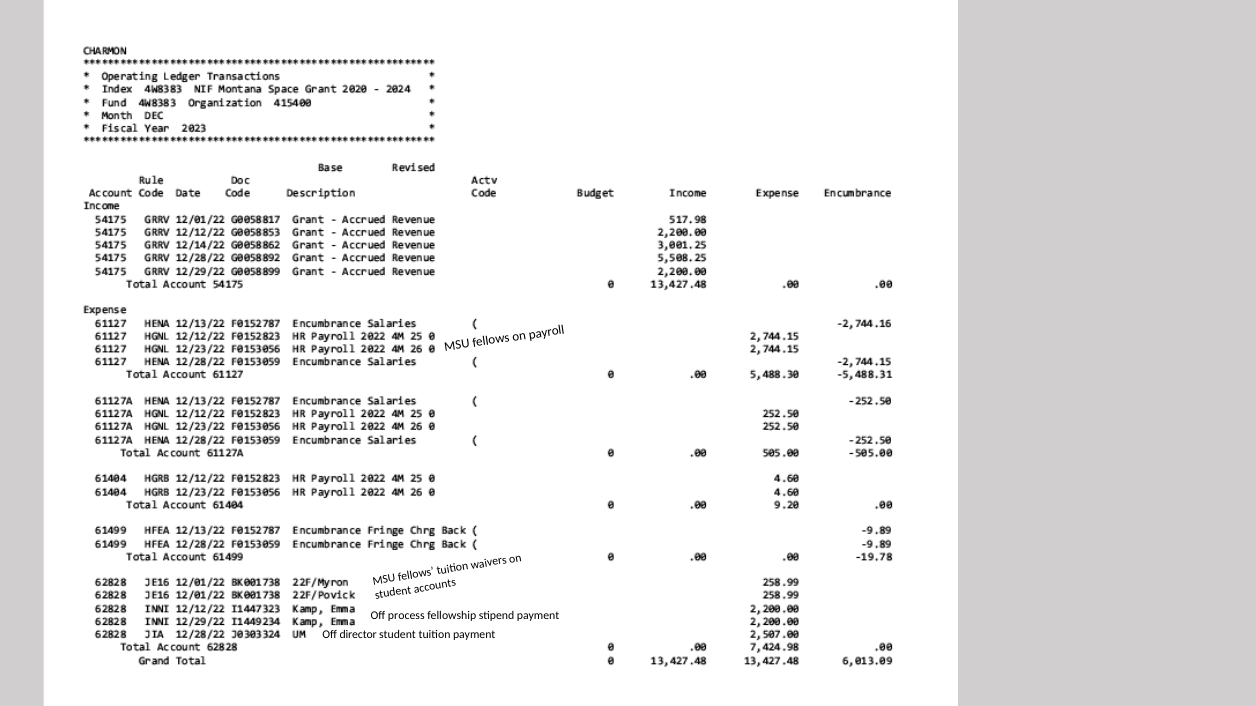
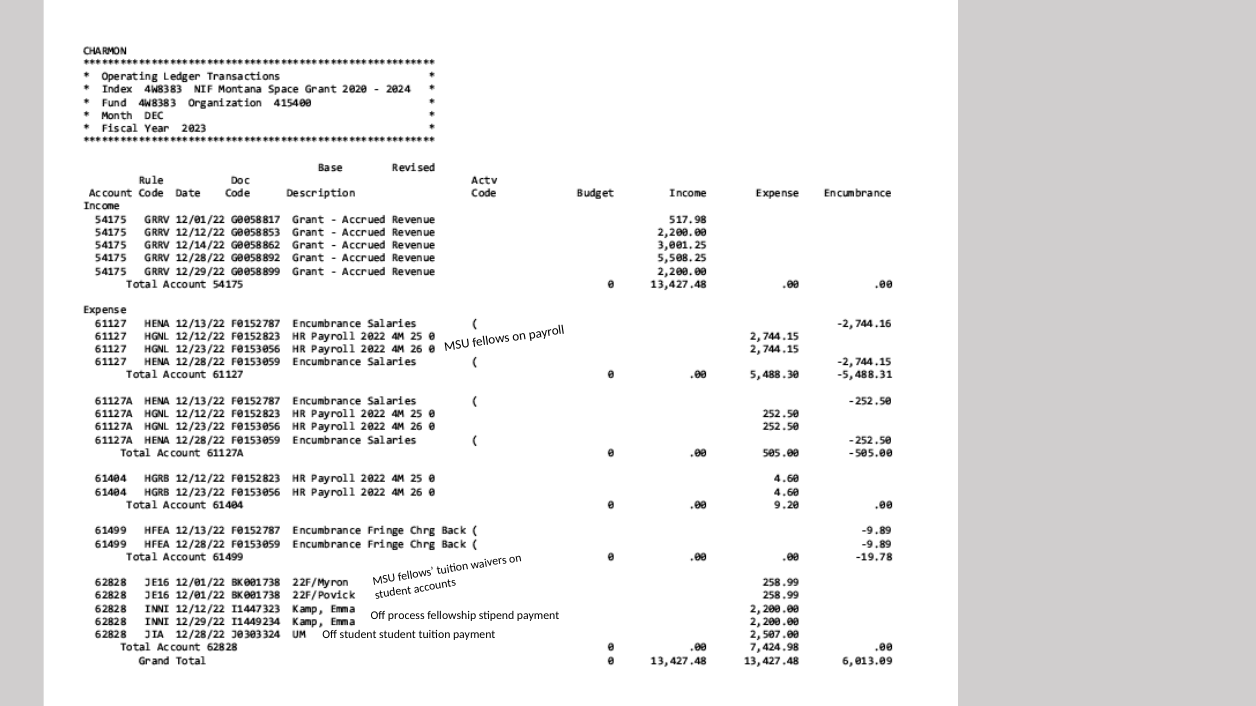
Off director: director -> student (358, 635)
